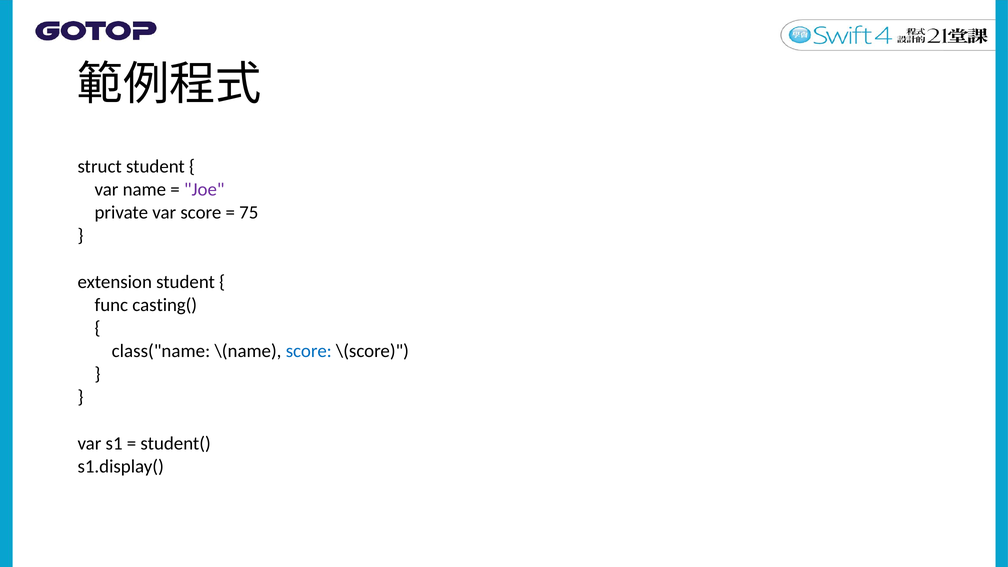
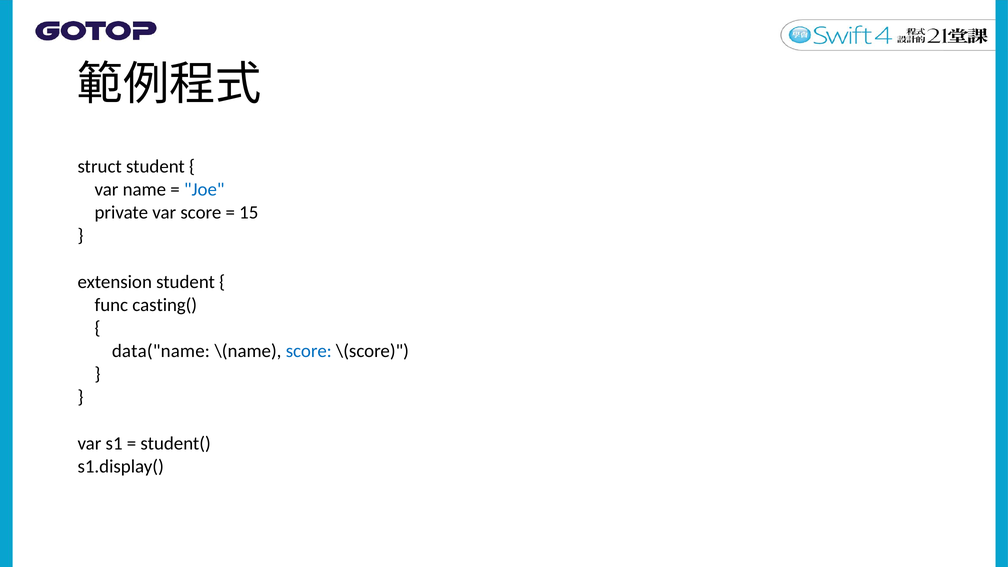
Joe colour: purple -> blue (204, 190)
75: 75 -> 15 (249, 213)
class("name: class("name -> data("name (161, 351)
